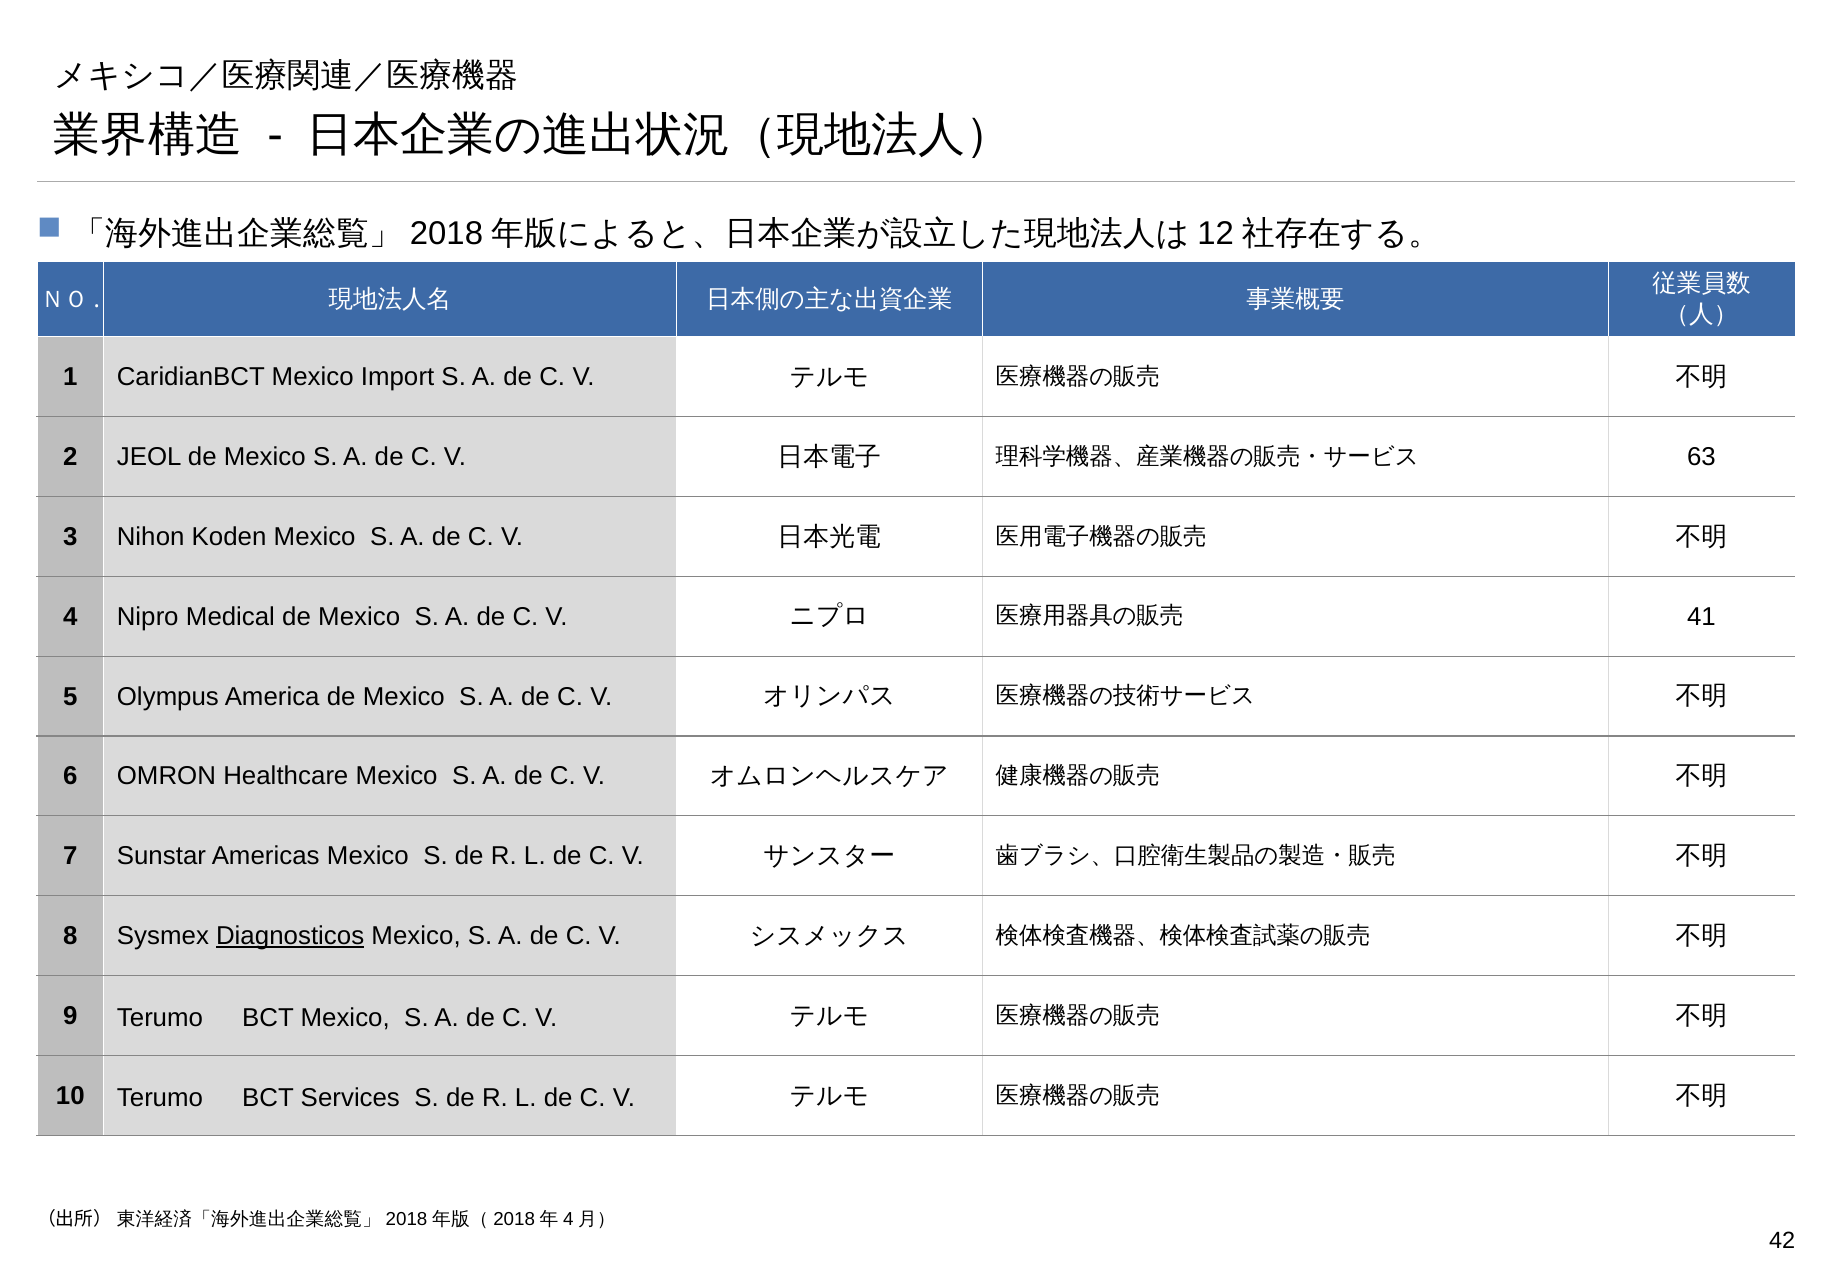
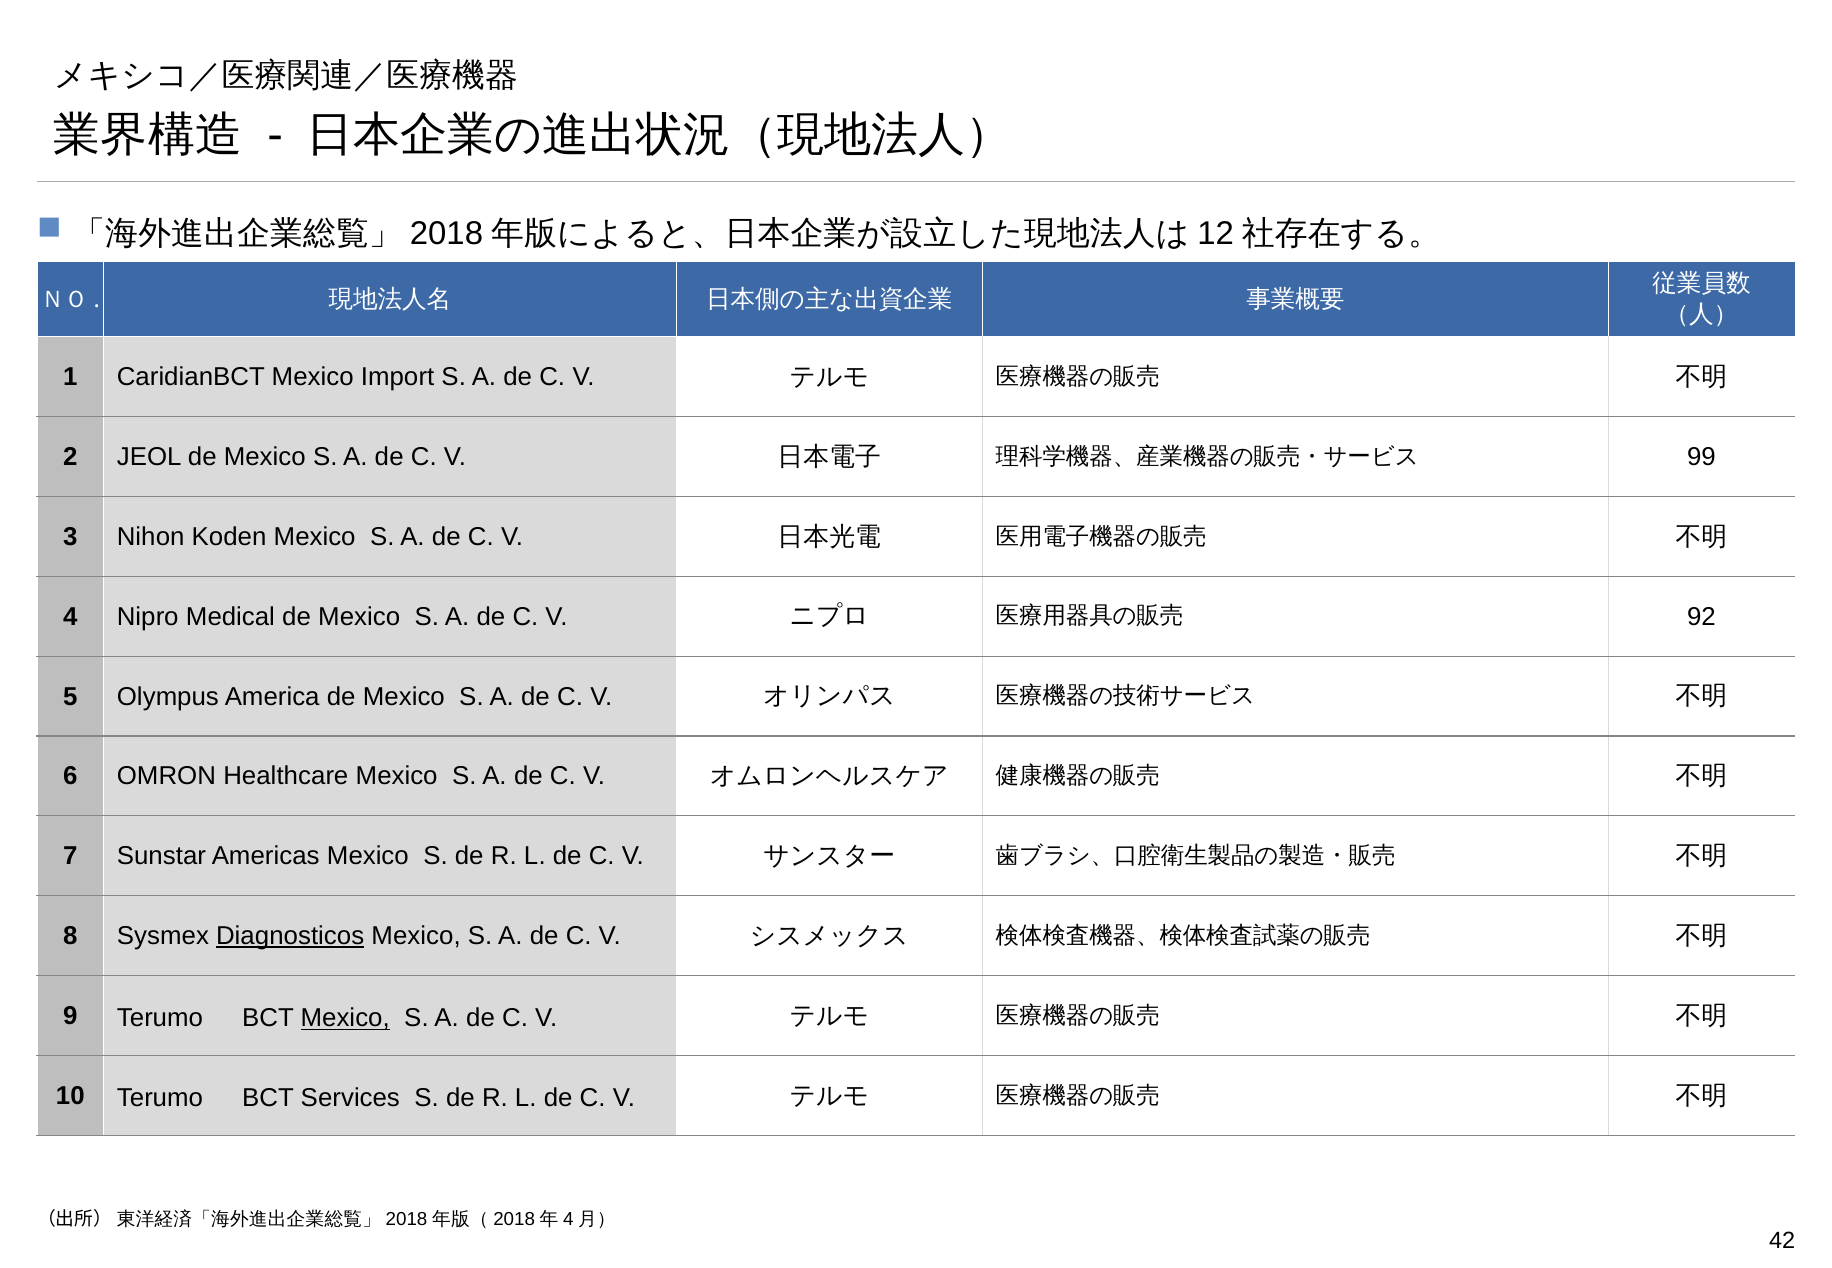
63: 63 -> 99 (1701, 457)
41: 41 -> 92 (1701, 617)
Mexico underline: none -> present (345, 1019)
